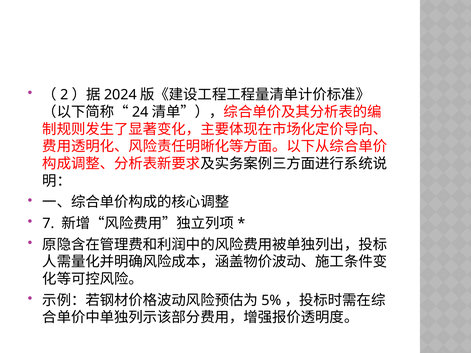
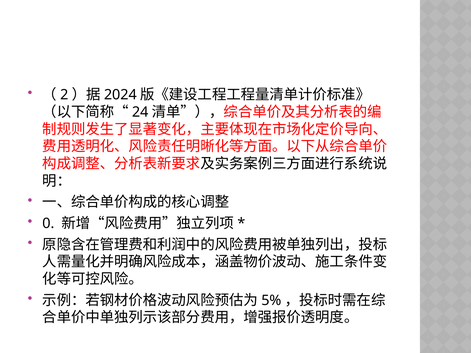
7: 7 -> 0 (48, 224)
